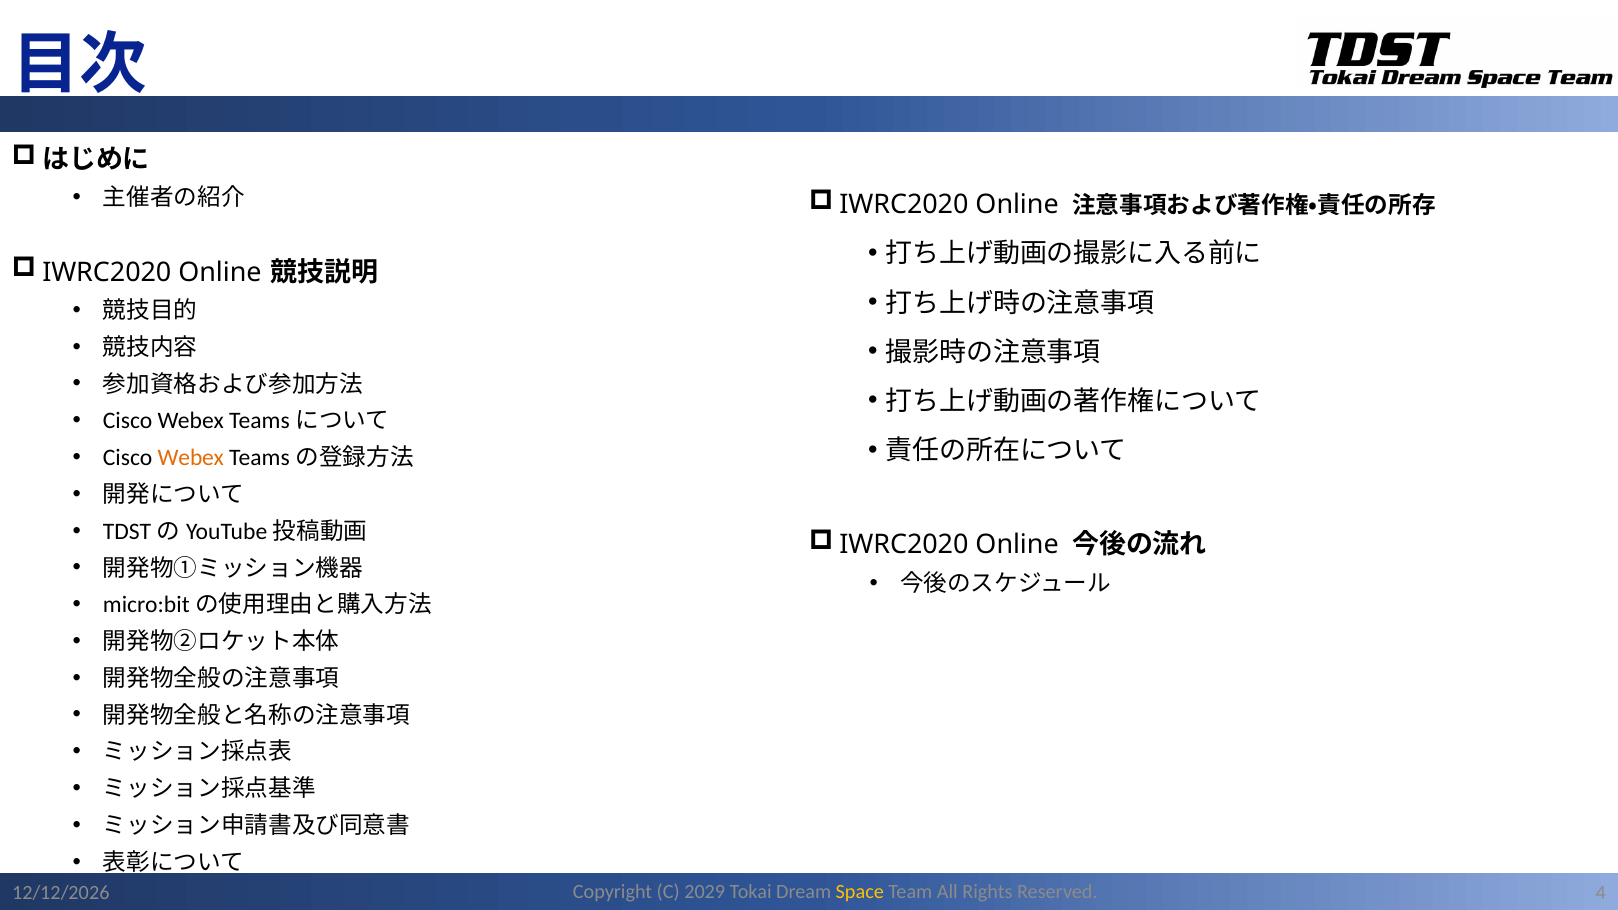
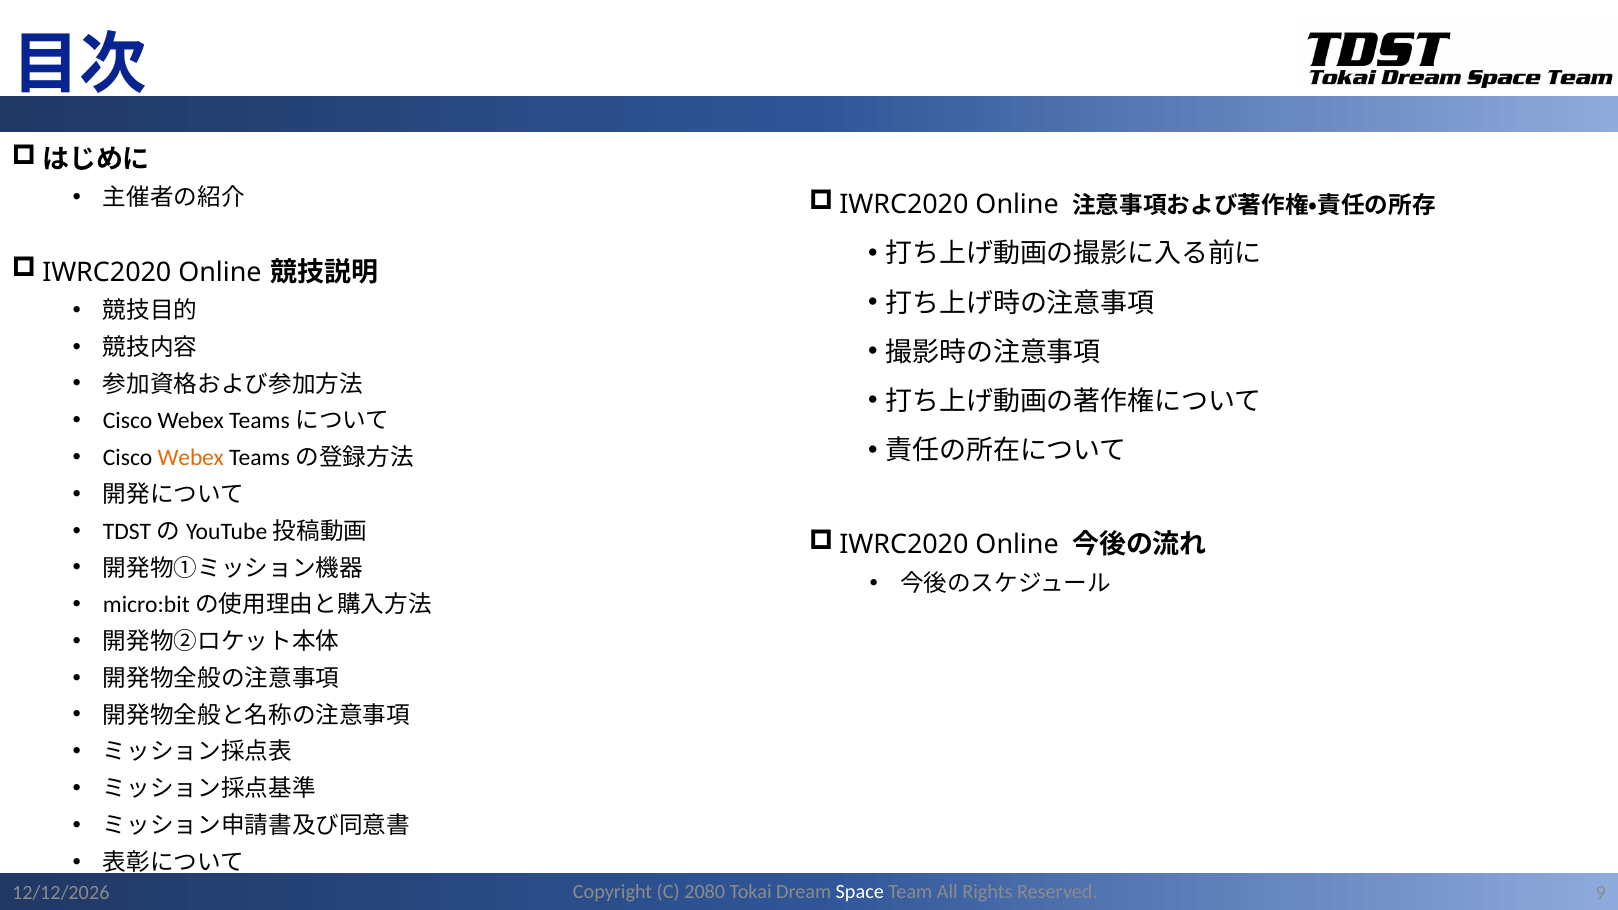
2029: 2029 -> 2080 (705, 892)
Space colour: yellow -> white (860, 892)
4: 4 -> 9 (1601, 893)
